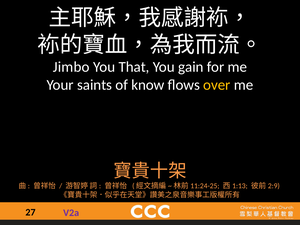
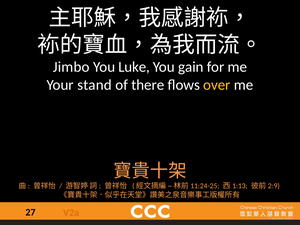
That: That -> Luke (134, 67)
saints: saints -> stand (94, 85)
know: know -> there (148, 85)
V2a colour: purple -> orange (71, 213)
